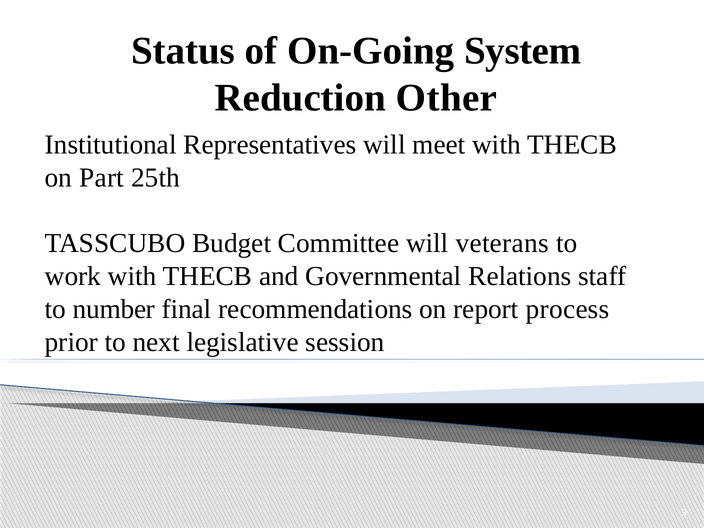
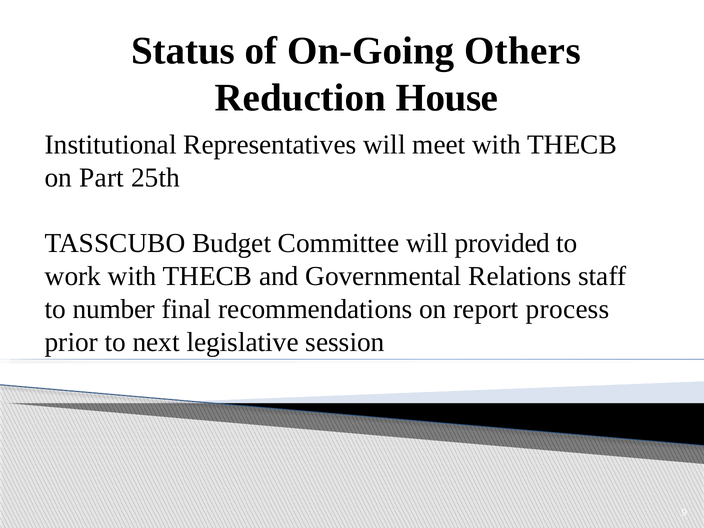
System: System -> Others (522, 51)
Other: Other -> House (447, 98)
veterans: veterans -> provided (502, 243)
